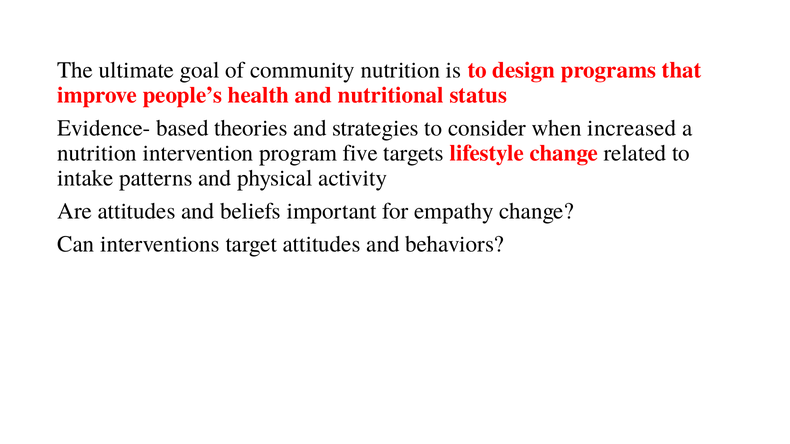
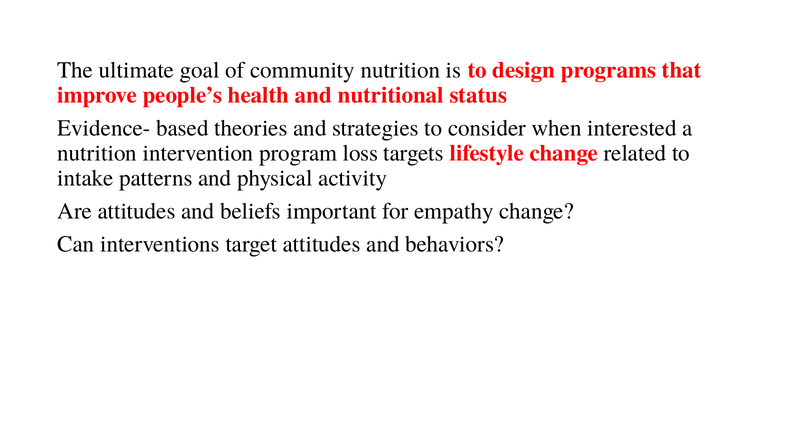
increased: increased -> interested (632, 128)
five: five -> loss (360, 153)
